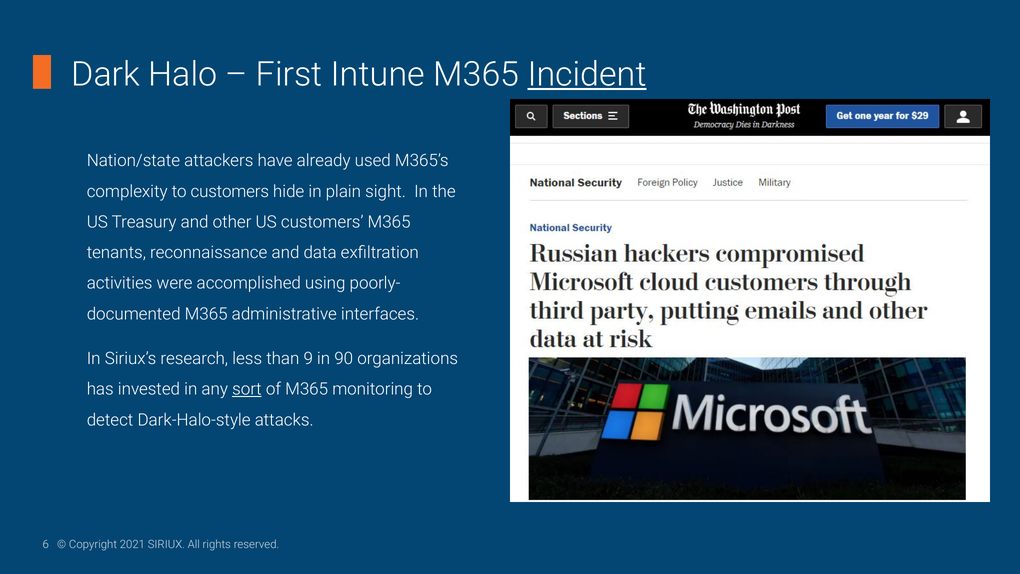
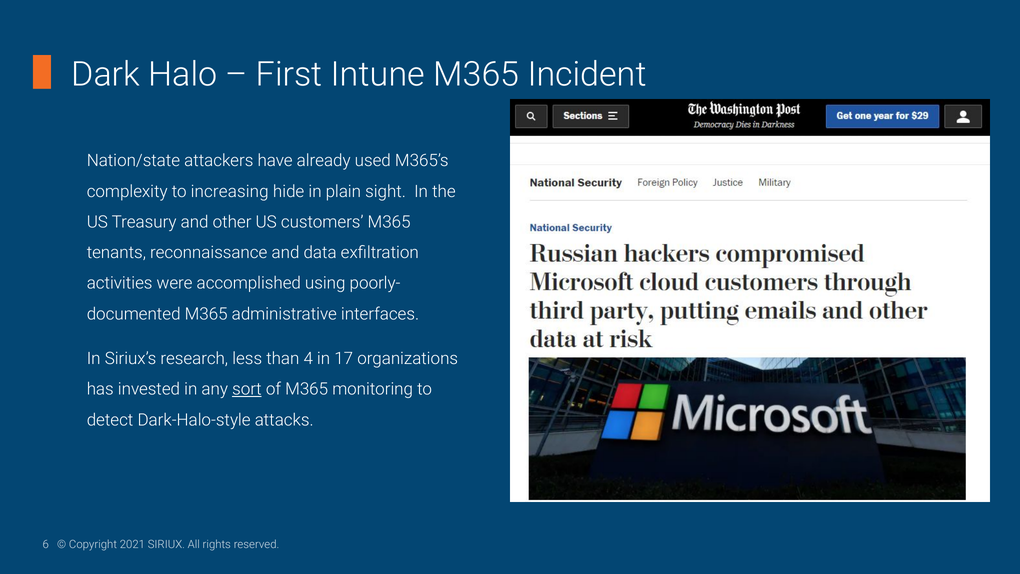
Incident underline: present -> none (587, 74)
to customers: customers -> increasing (230, 191)
9: 9 -> 4 (308, 359)
90: 90 -> 17 (344, 359)
